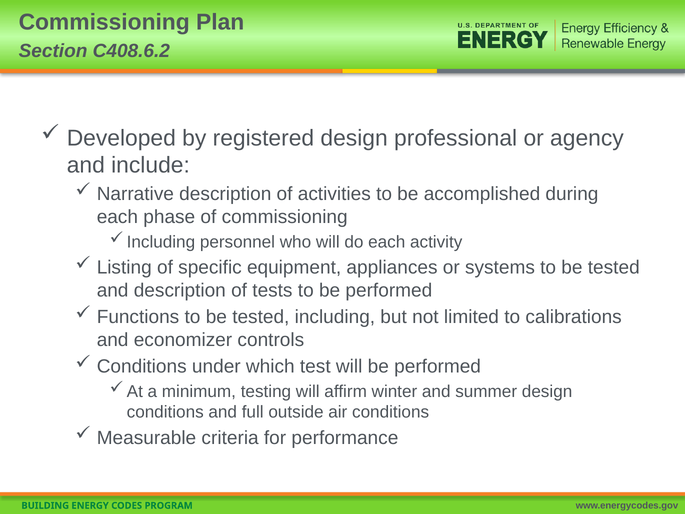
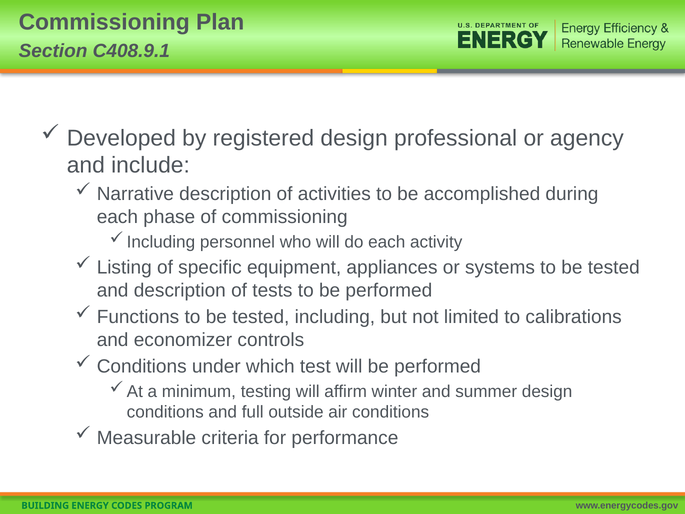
C408.6.2: C408.6.2 -> C408.9.1 (131, 51)
